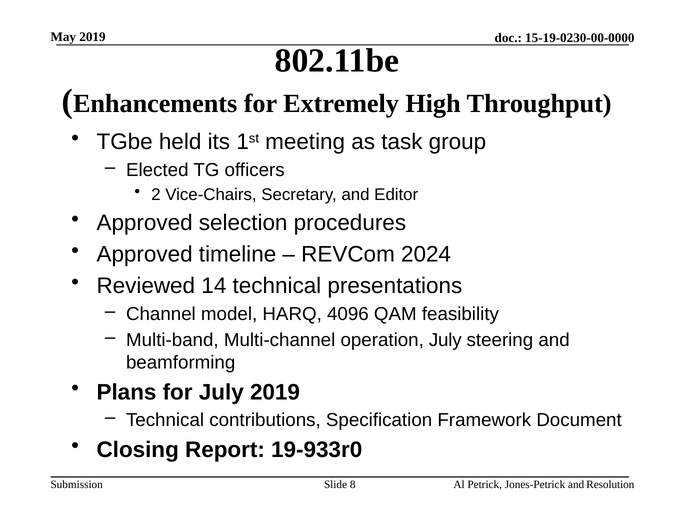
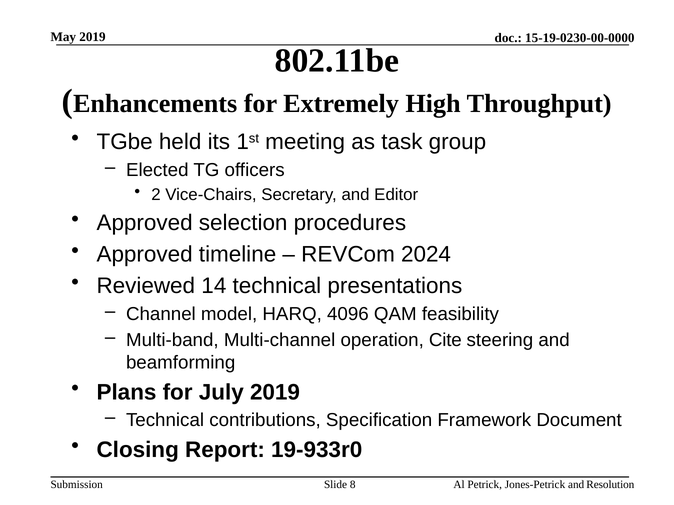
operation July: July -> Cite (445, 341)
